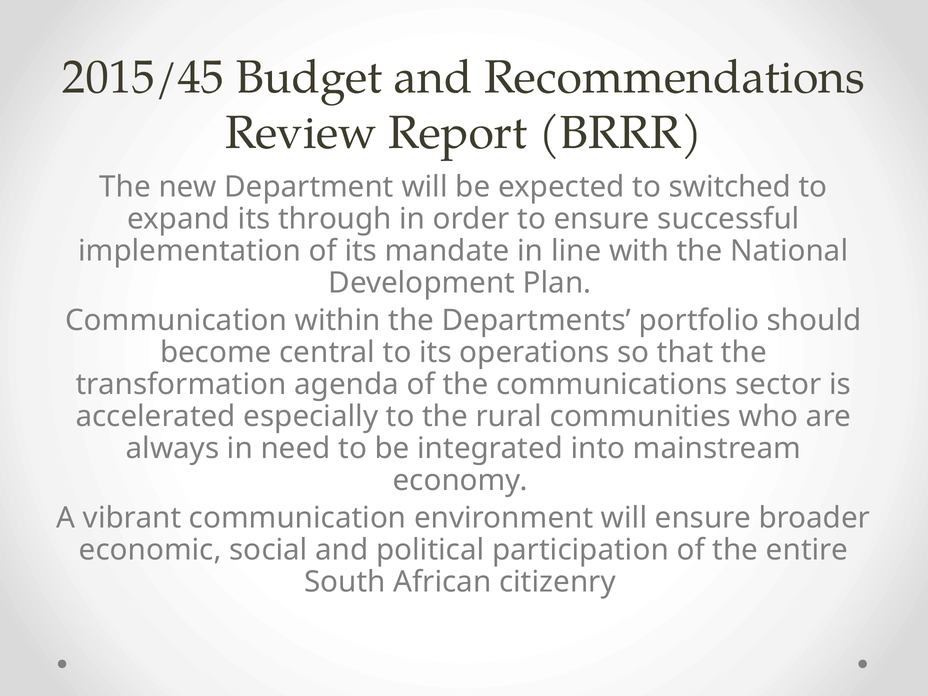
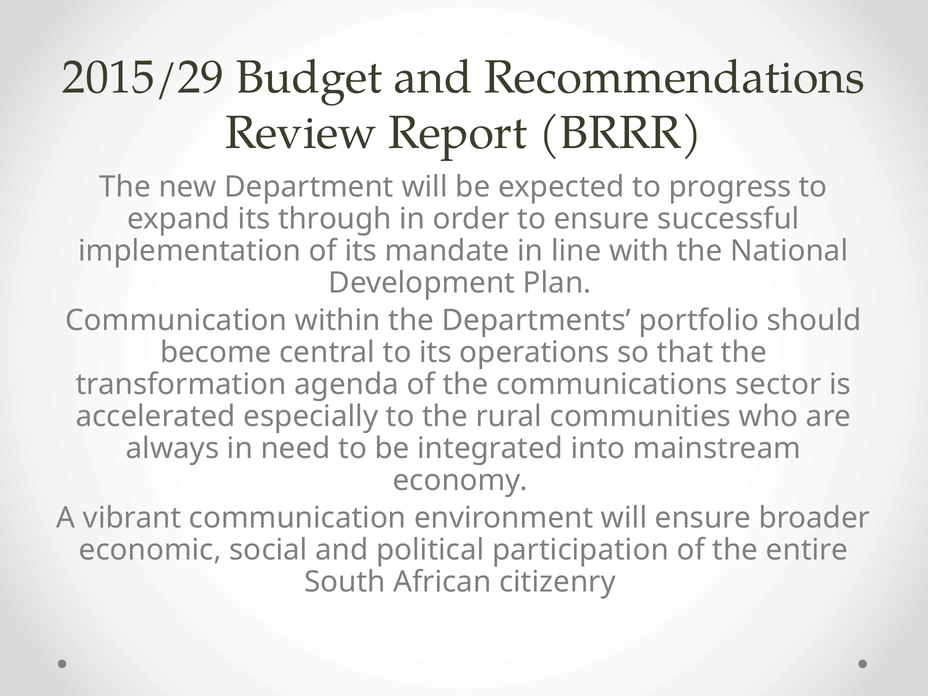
2015/45: 2015/45 -> 2015/29 (143, 77)
switched: switched -> progress (730, 187)
